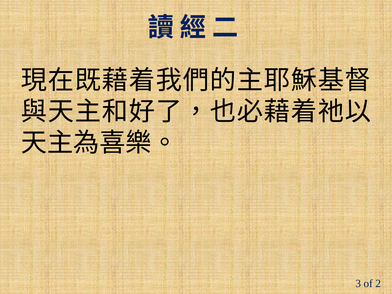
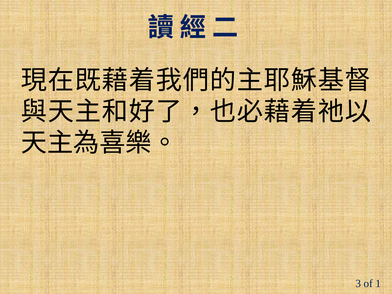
2: 2 -> 1 (378, 284)
